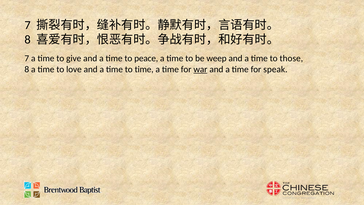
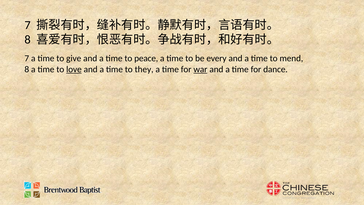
weep: weep -> every (217, 58)
those: those -> mend (291, 58)
love underline: none -> present (74, 69)
to time: time -> they (144, 69)
speak: speak -> dance (275, 69)
